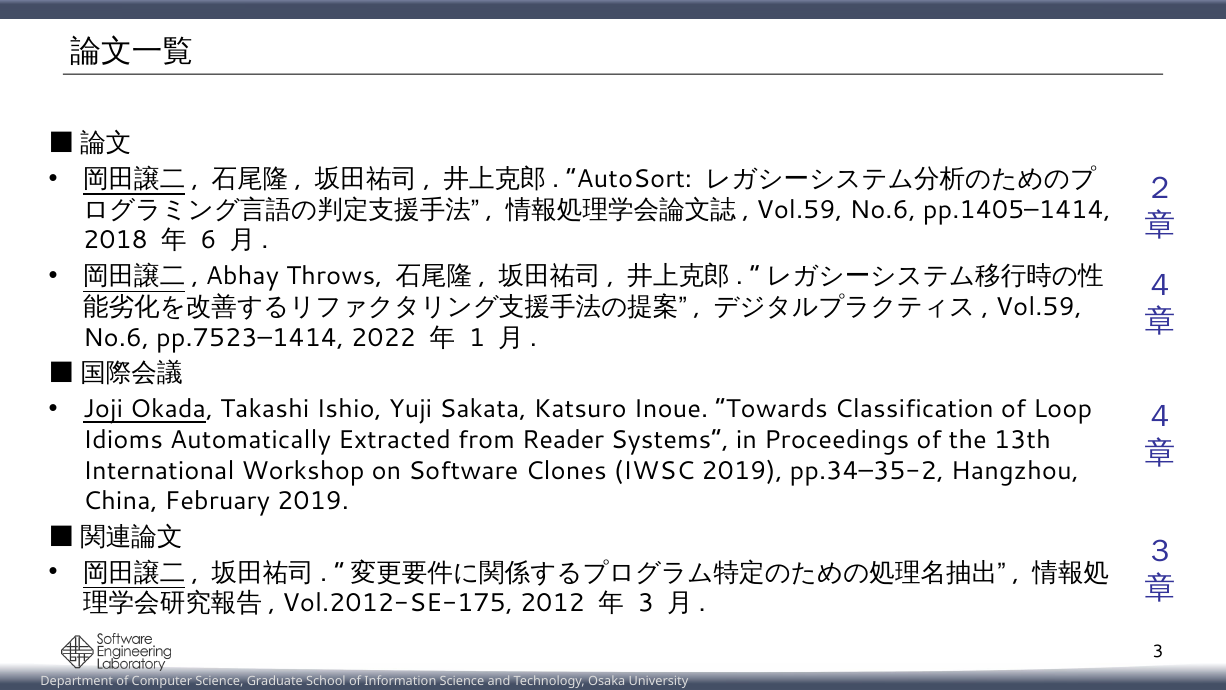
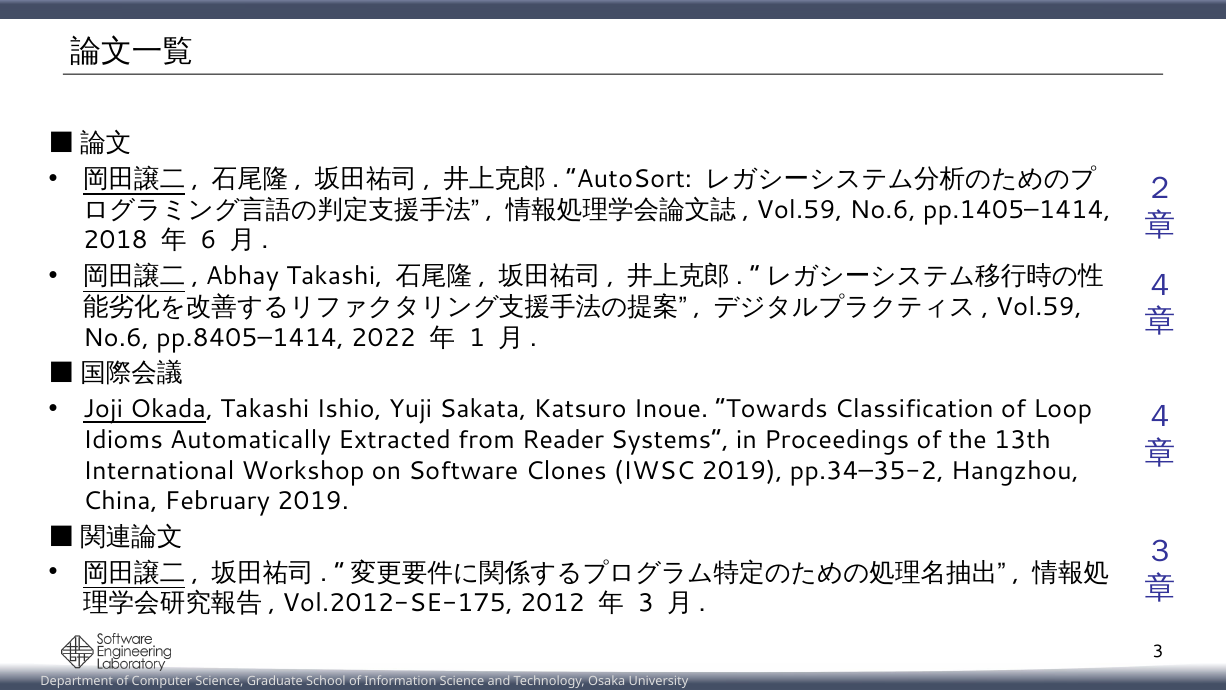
Abhay Throws: Throws -> Takashi (334, 276)
pp.7523–1414: pp.7523–1414 -> pp.8405–1414 (250, 337)
